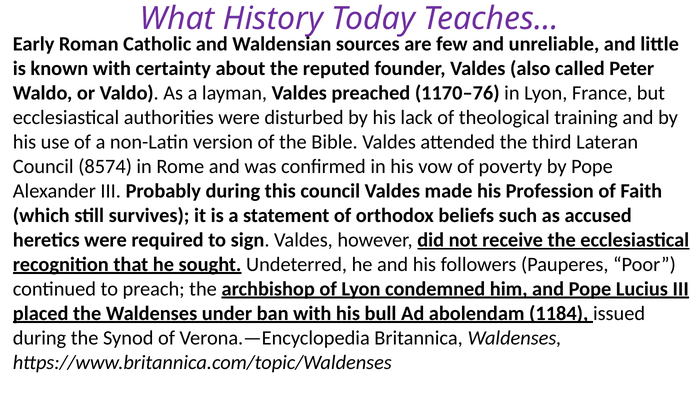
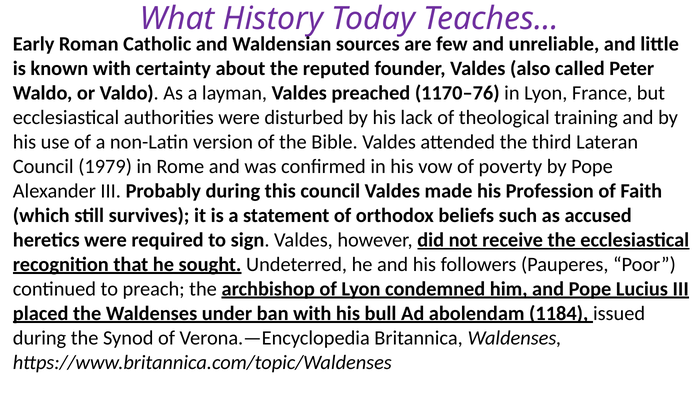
8574: 8574 -> 1979 (105, 167)
